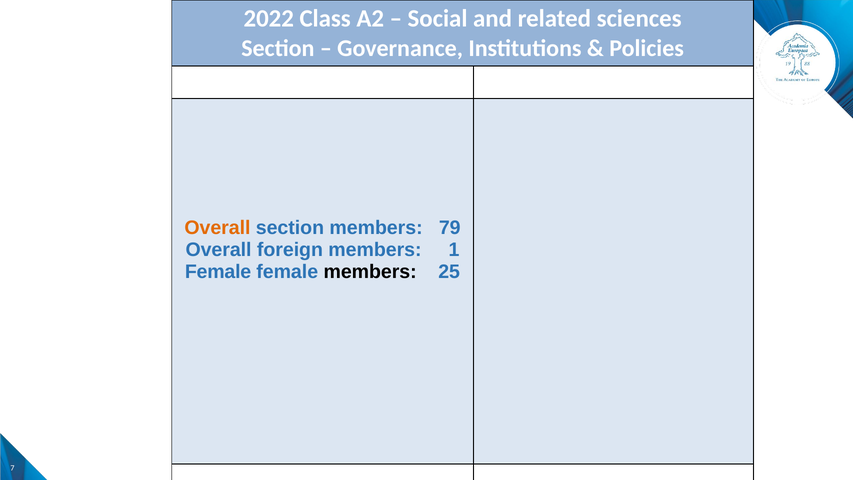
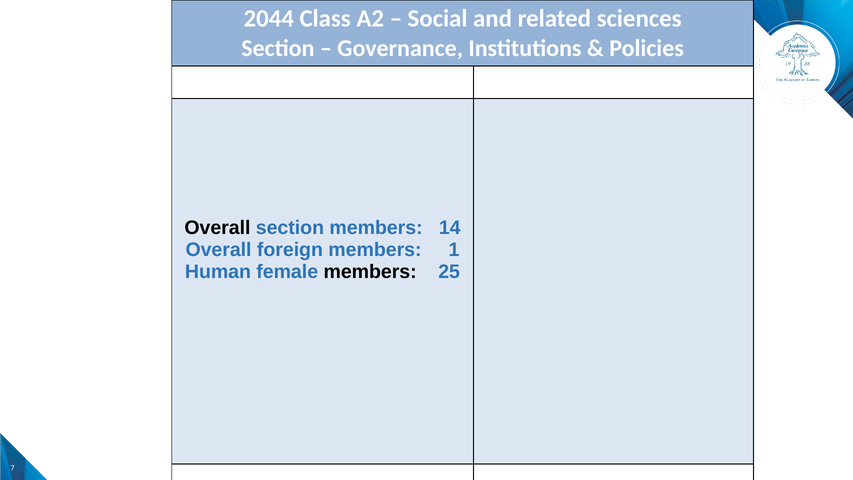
2022: 2022 -> 2044 (269, 19)
Overall colour: orange -> black (217, 228)
79: 79 -> 14 (450, 228)
Female: Female -> Human (218, 272)
